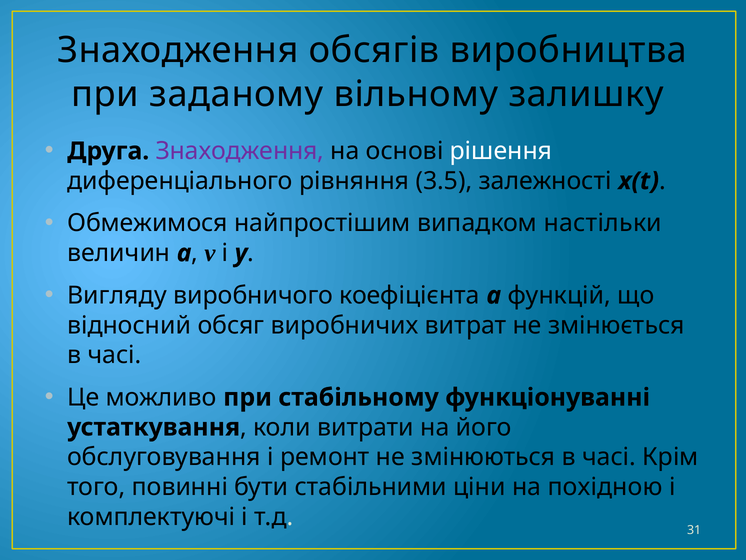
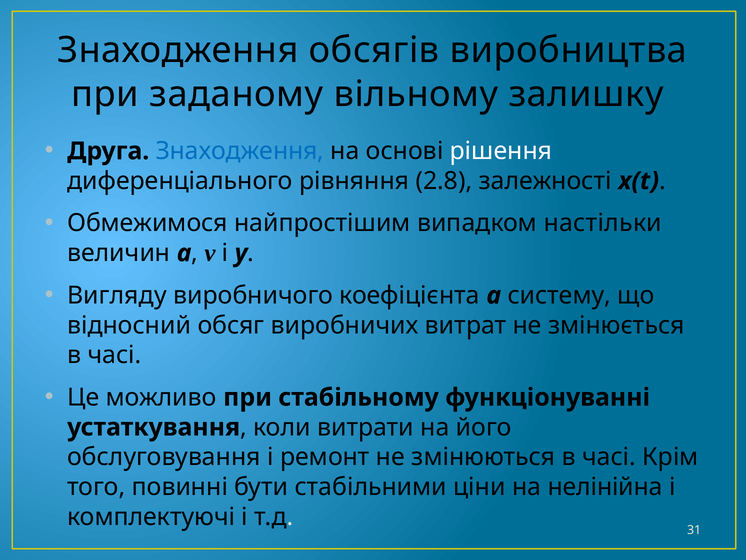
Знаходження colour: purple -> blue (240, 151)
3.5: 3.5 -> 2.8 (444, 181)
функцій: функцій -> систему (559, 295)
похідною: похідною -> нелінійна (605, 487)
